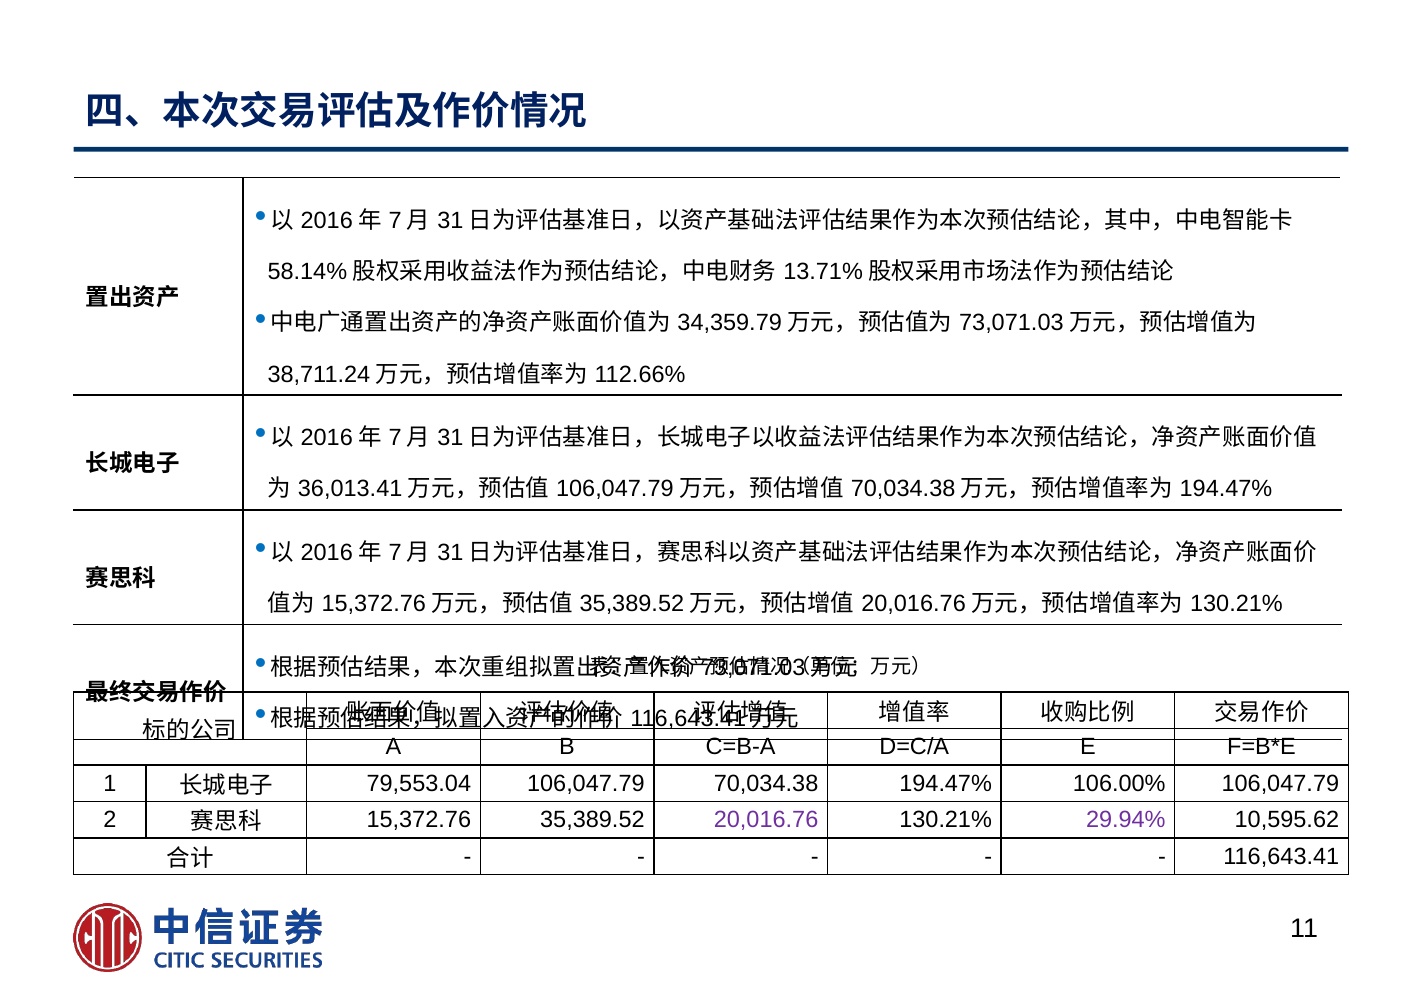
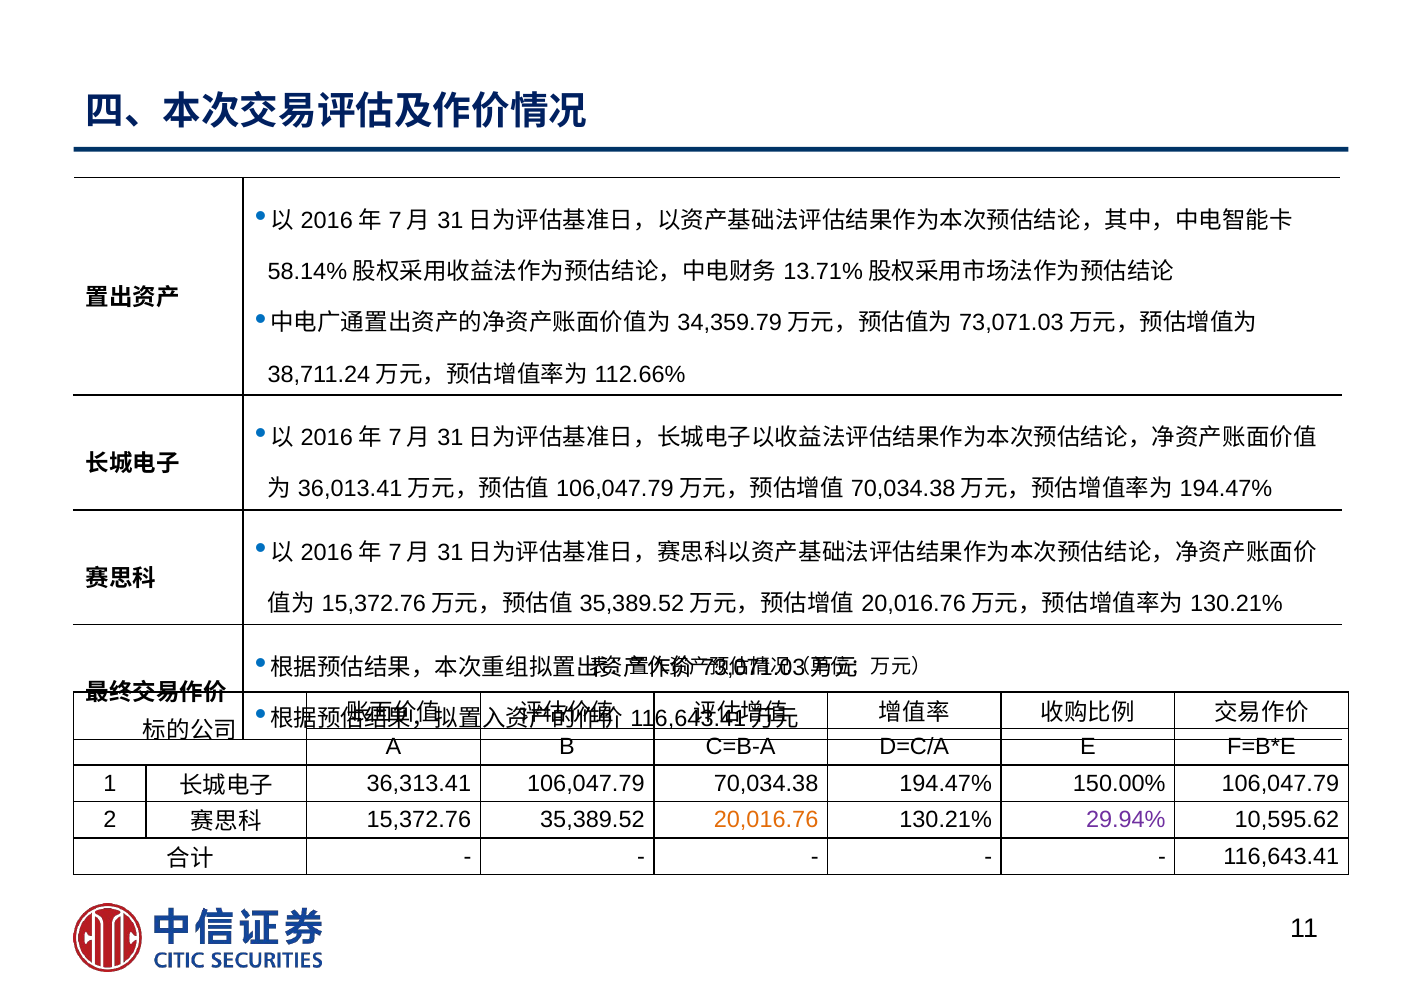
79,553.04: 79,553.04 -> 36,313.41 (419, 784)
106.00%: 106.00% -> 150.00% (1119, 784)
20,016.76 colour: purple -> orange (766, 820)
